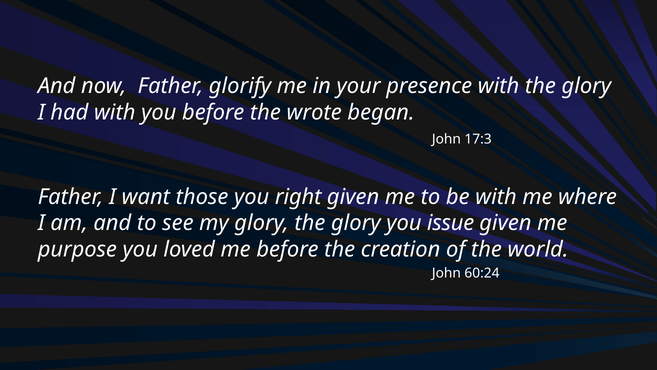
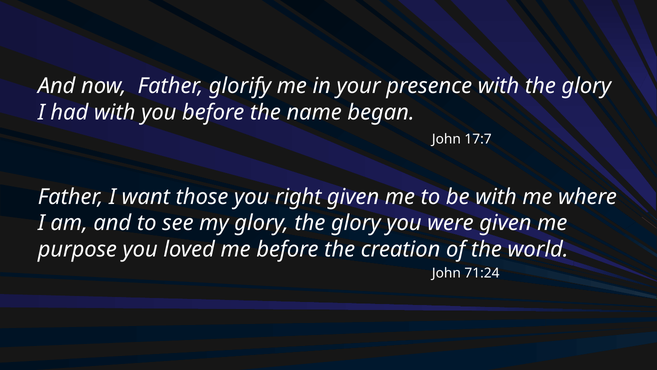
wrote: wrote -> name (314, 112)
17:3: 17:3 -> 17:7 (478, 139)
issue: issue -> were (450, 223)
60:24: 60:24 -> 71:24 (482, 273)
